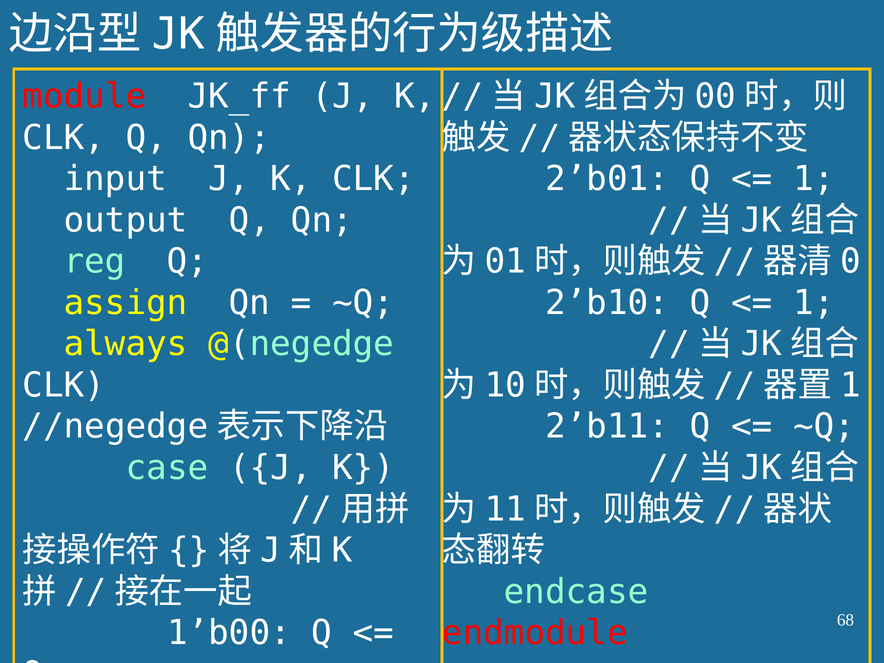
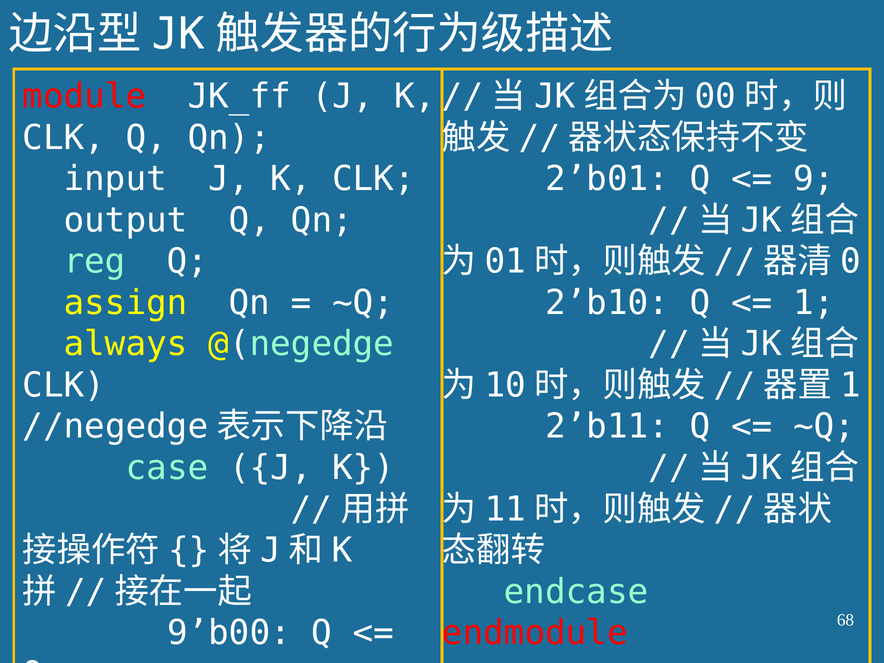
1: 1 -> 9 (814, 179)
1’b00: 1’b00 -> 9’b00 (229, 633)
